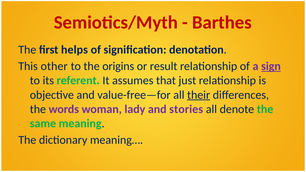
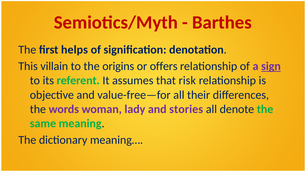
other: other -> villain (54, 66)
result: result -> offers (164, 66)
just: just -> risk (187, 81)
their underline: present -> none (199, 95)
